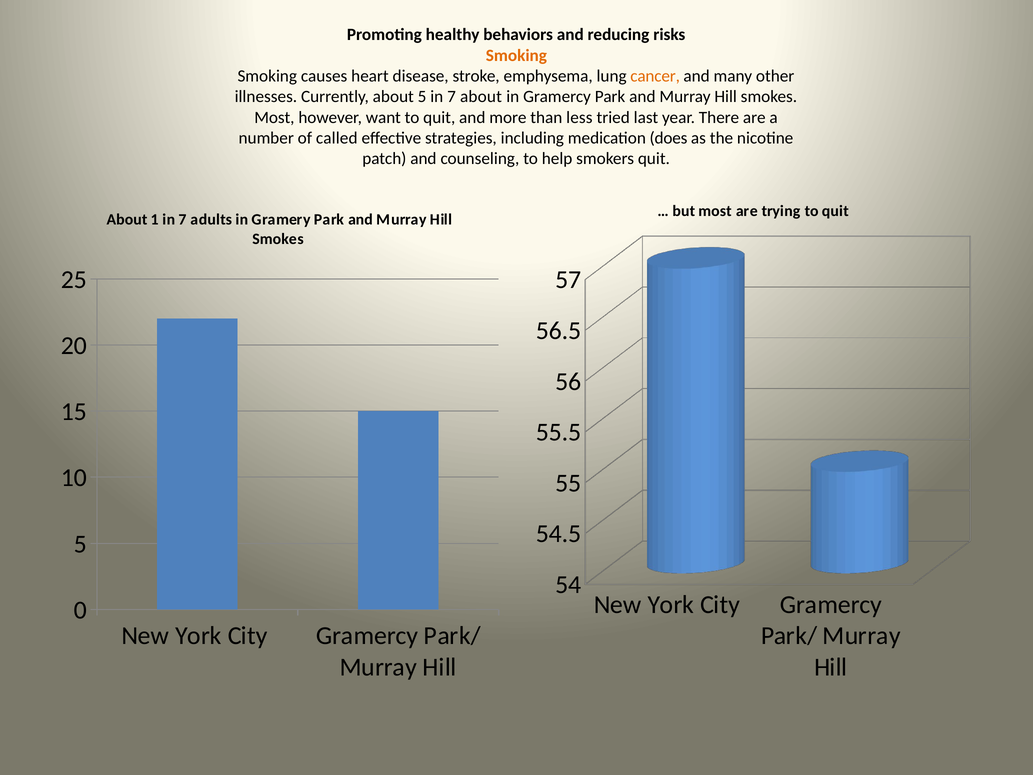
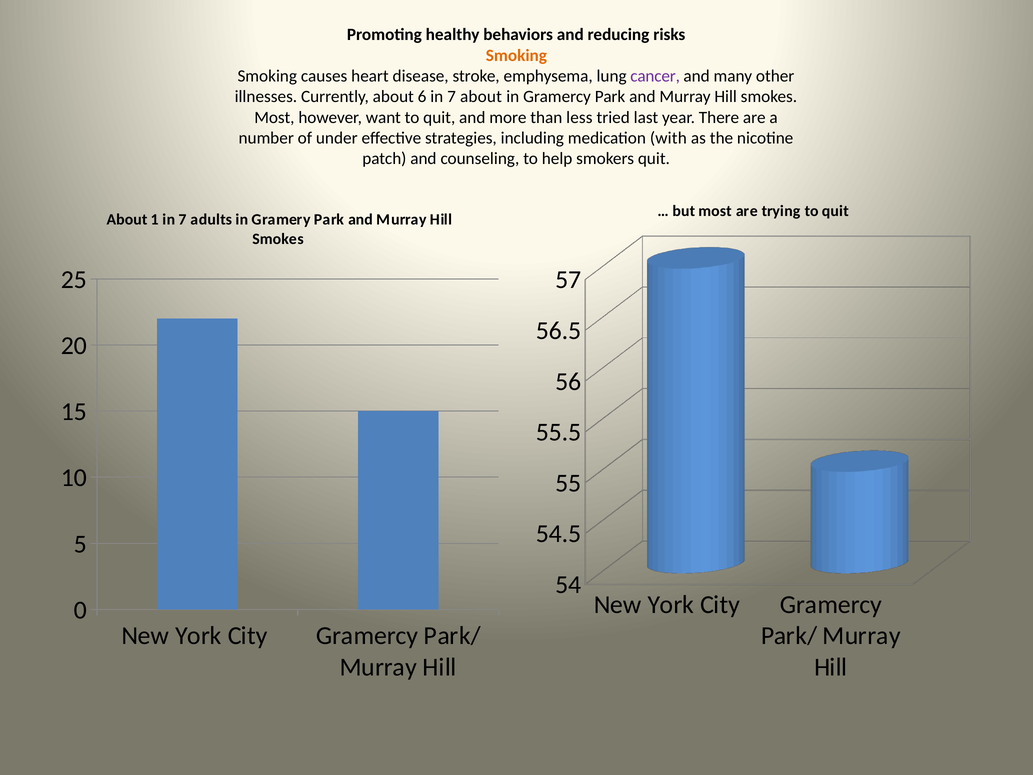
cancer colour: orange -> purple (655, 76)
about 5: 5 -> 6 (422, 97)
called: called -> under (337, 138)
does: does -> with (668, 138)
